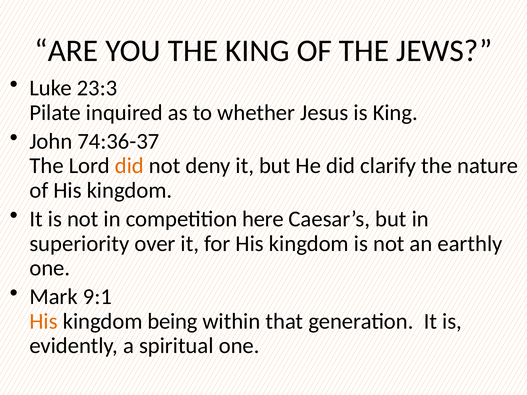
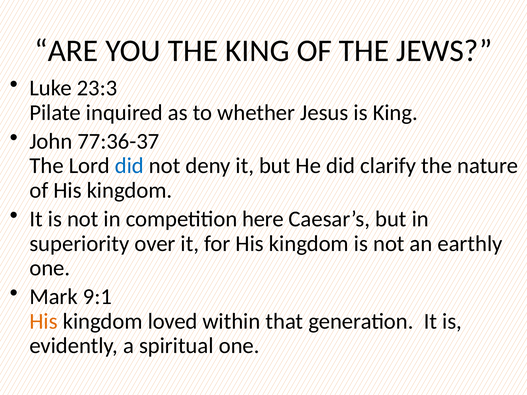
74:36-37: 74:36-37 -> 77:36-37 (118, 141)
did colour: orange -> blue (129, 166)
being: being -> loved (173, 321)
